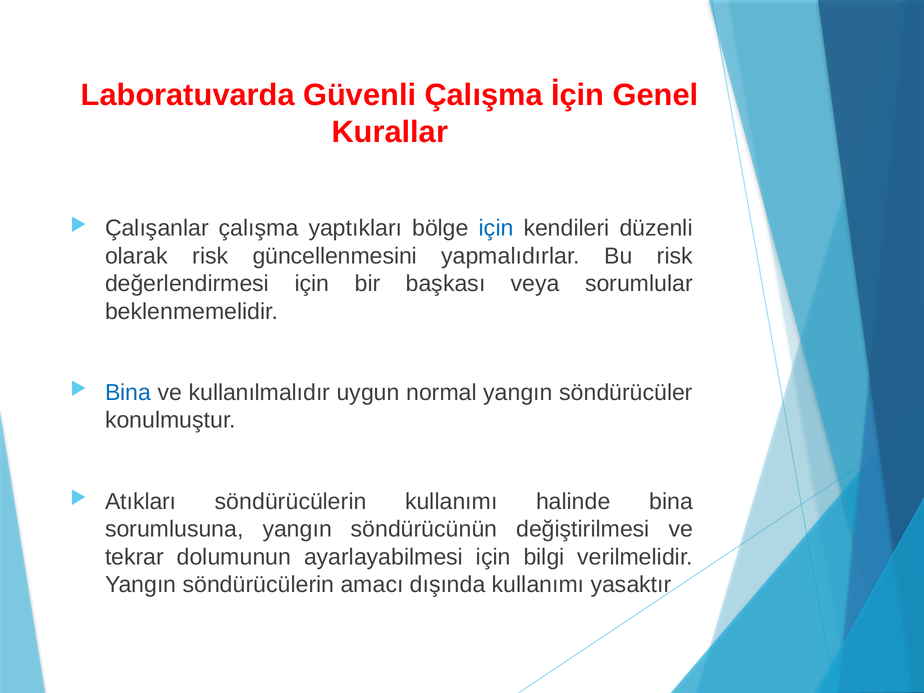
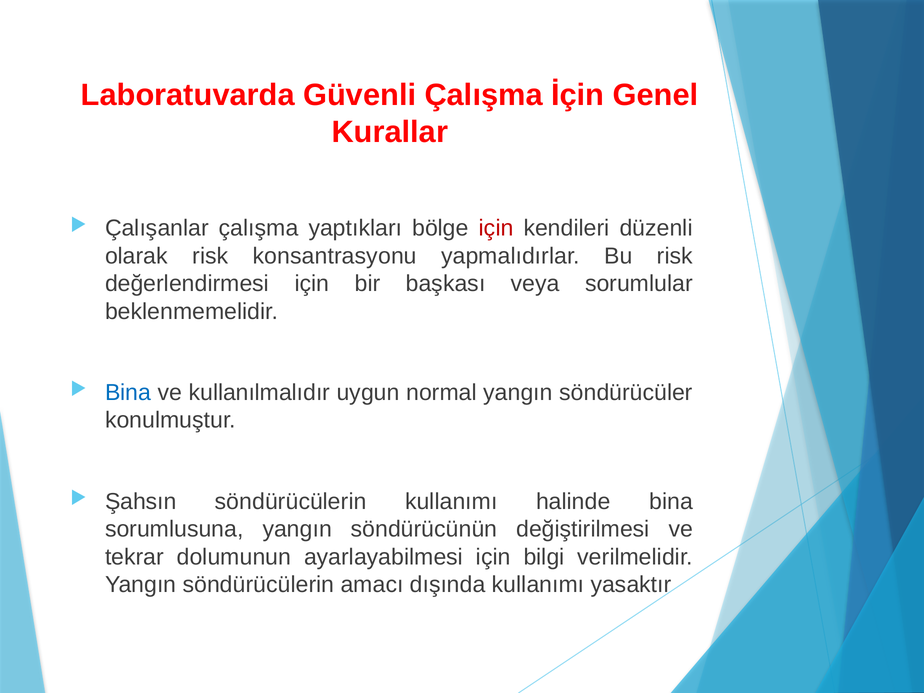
için colour: blue -> red (496, 228)
güncellenmesini: güncellenmesini -> konsantrasyonu (335, 256)
Atıkları: Atıkları -> Şahsın (141, 501)
